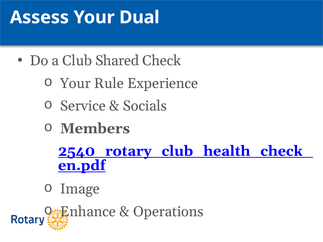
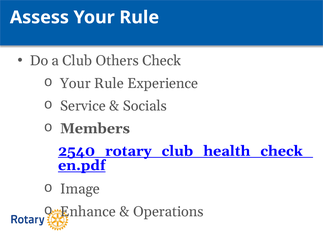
Assess Your Dual: Dual -> Rule (139, 17)
Shared: Shared -> Others (117, 61)
